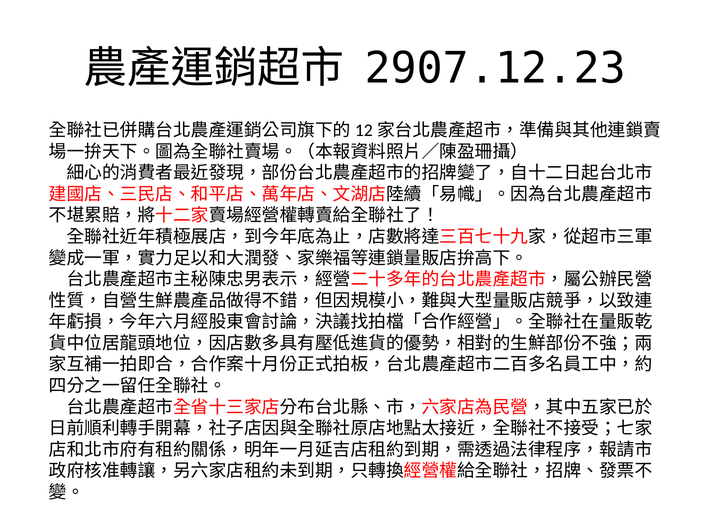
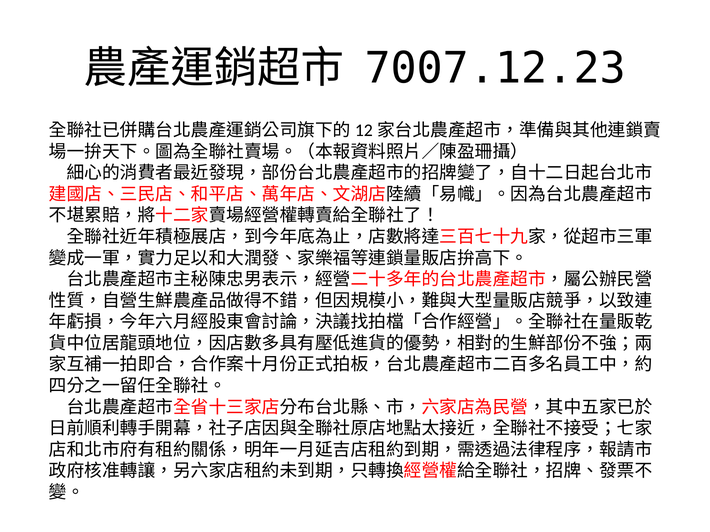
2907.12.23: 2907.12.23 -> 7007.12.23 (495, 69)
